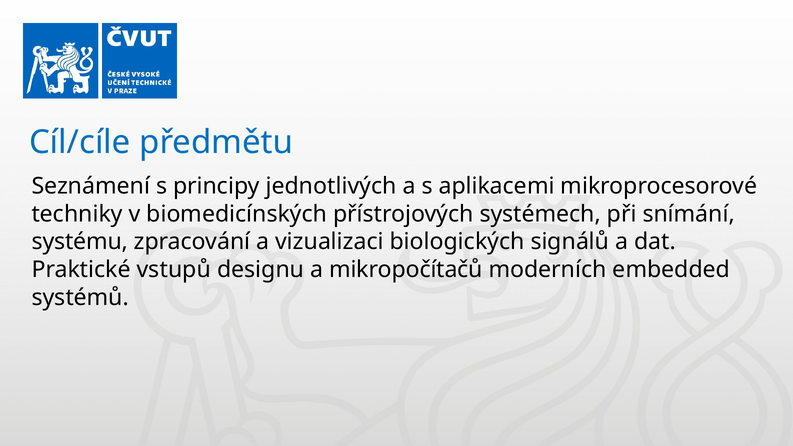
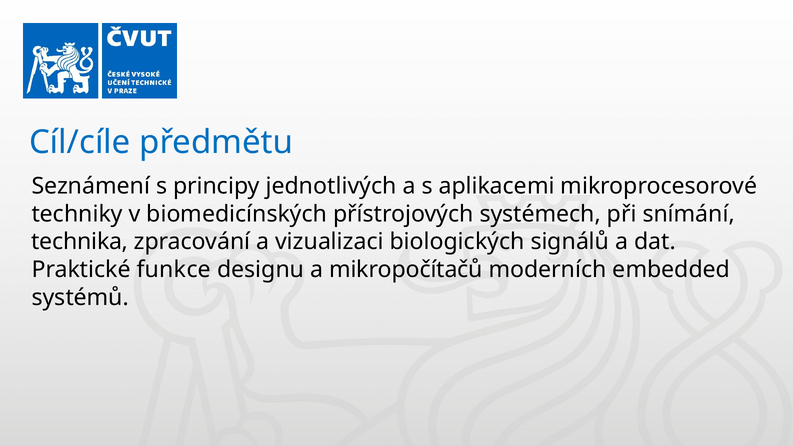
systému: systému -> technika (80, 242)
vstupů: vstupů -> funkce (174, 270)
